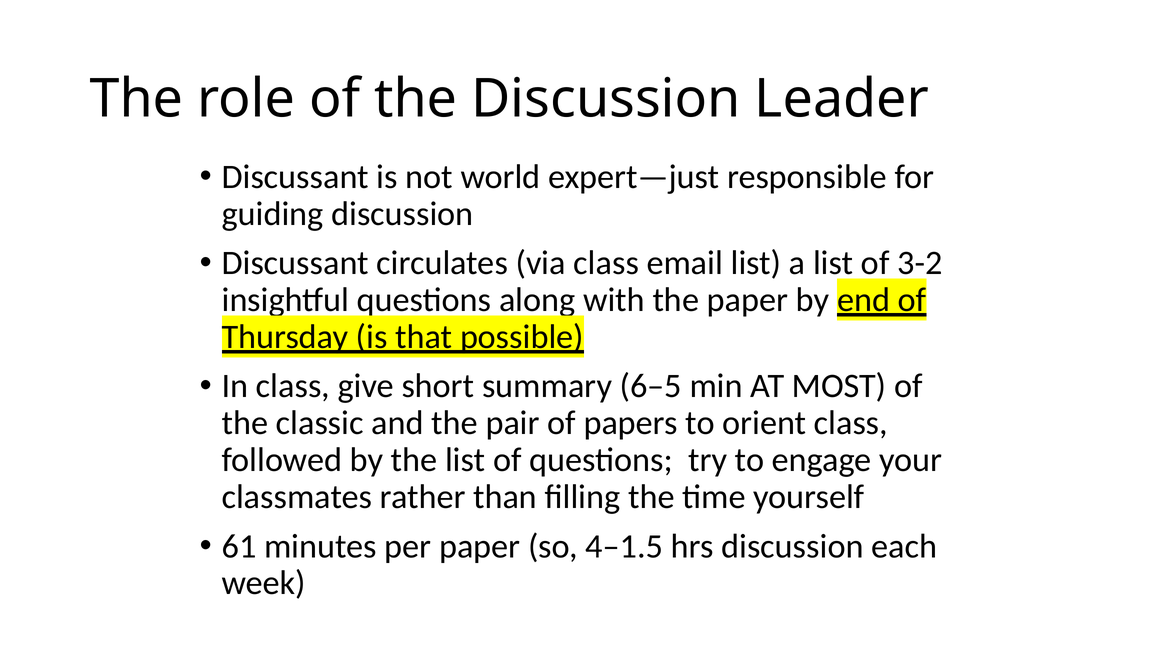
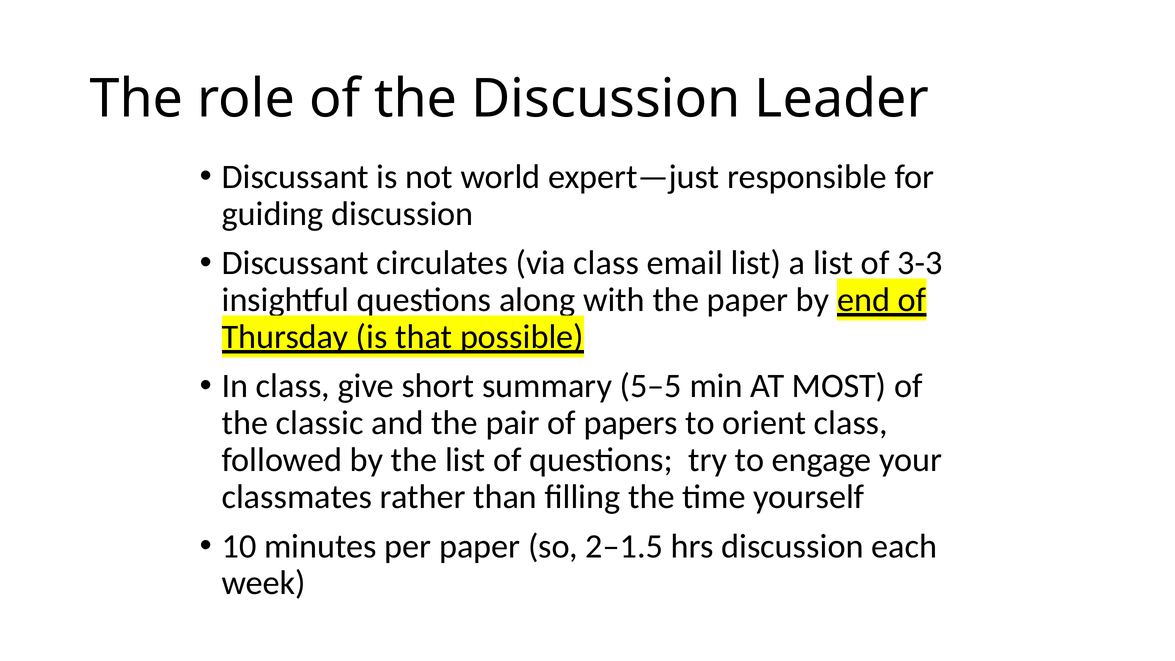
3-2: 3-2 -> 3-3 (920, 263)
6–5: 6–5 -> 5–5 (651, 386)
61: 61 -> 10 (239, 546)
4–1.5: 4–1.5 -> 2–1.5 (624, 546)
